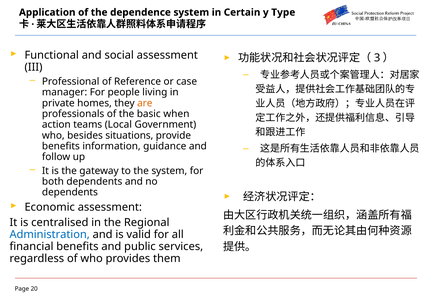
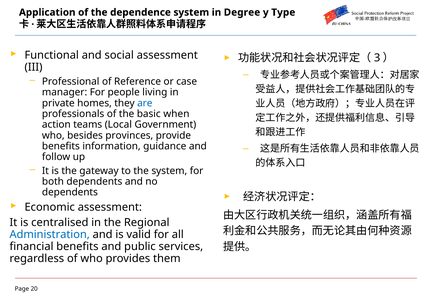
Certain: Certain -> Degree (242, 12)
are colour: orange -> blue (145, 103)
situations: situations -> provinces (129, 135)
